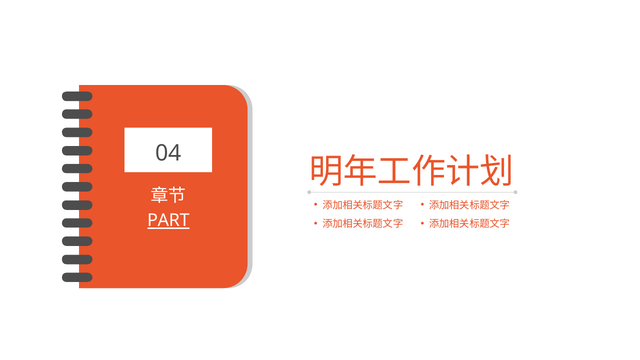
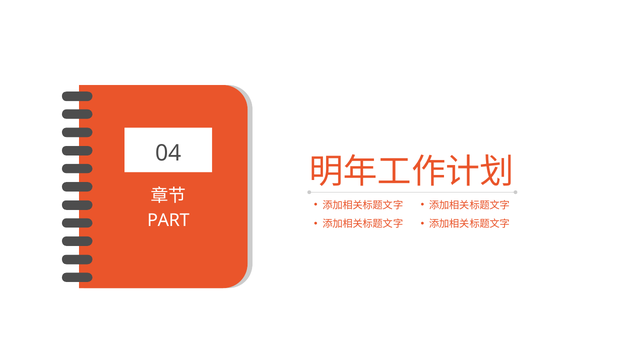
PART underline: present -> none (168, 221)
